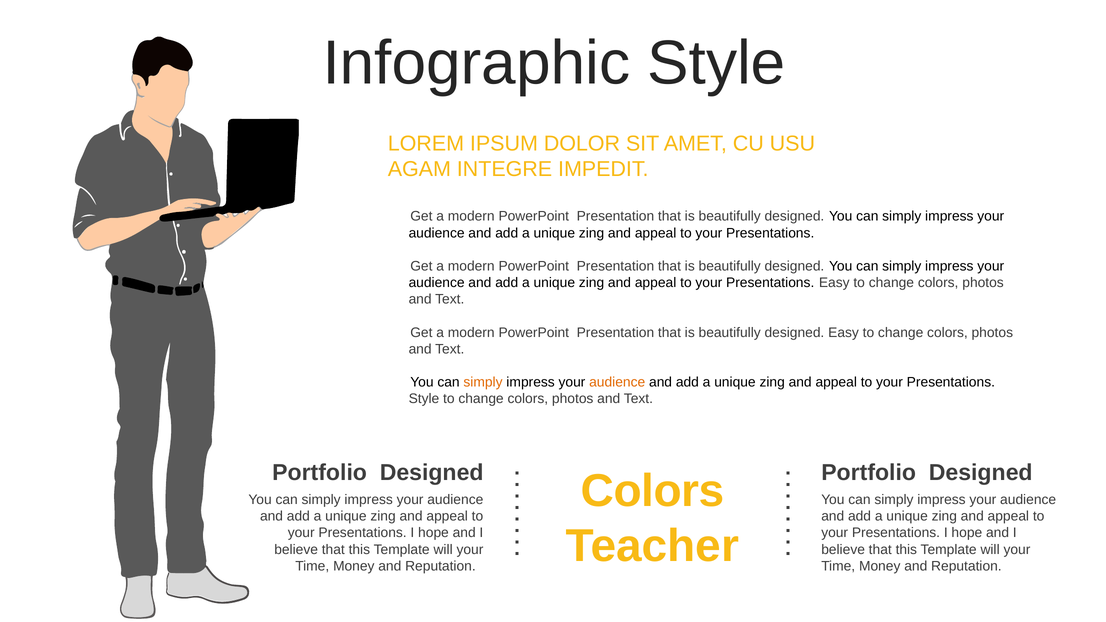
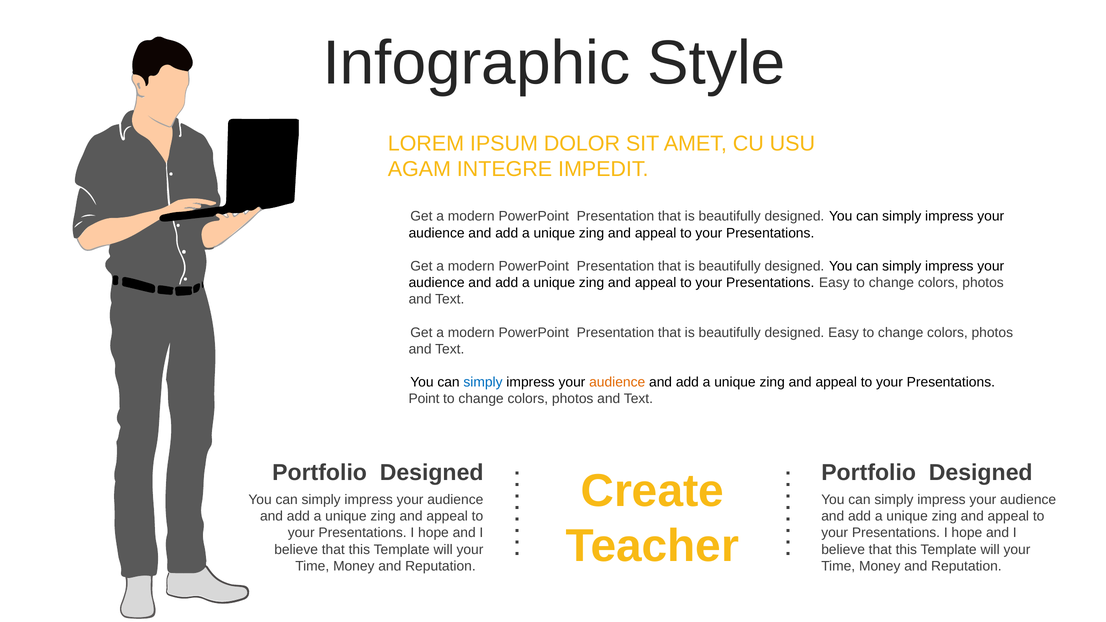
simply colour: orange -> blue (483, 382)
Style: Style -> Point (424, 399)
Colors: Colors -> Create (652, 491)
